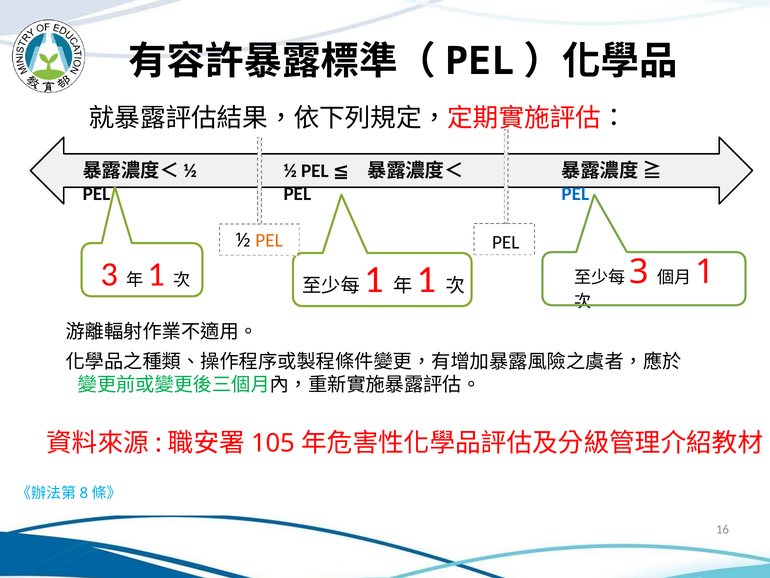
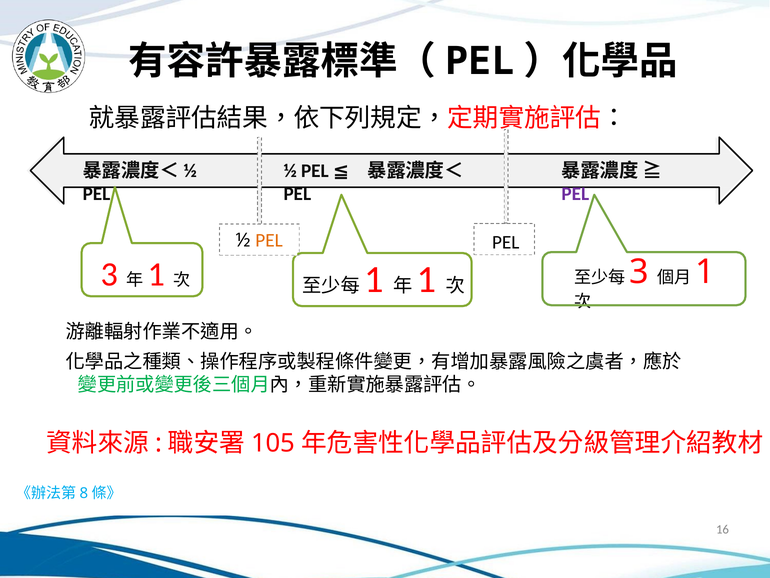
PEL colour: blue -> purple (575, 194)
